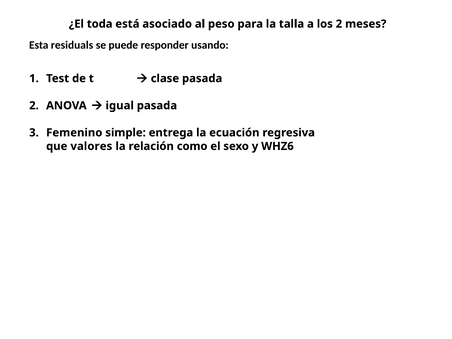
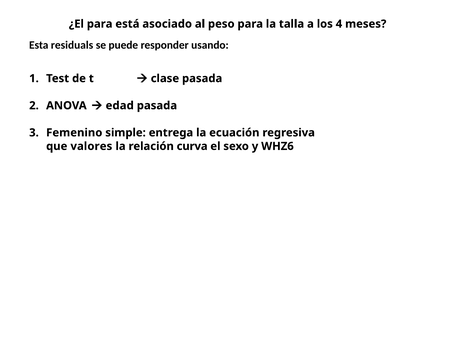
¿El toda: toda -> para (100, 24)
los 2: 2 -> 4 (339, 24)
igual: igual -> edad (120, 106)
como: como -> curva (192, 146)
